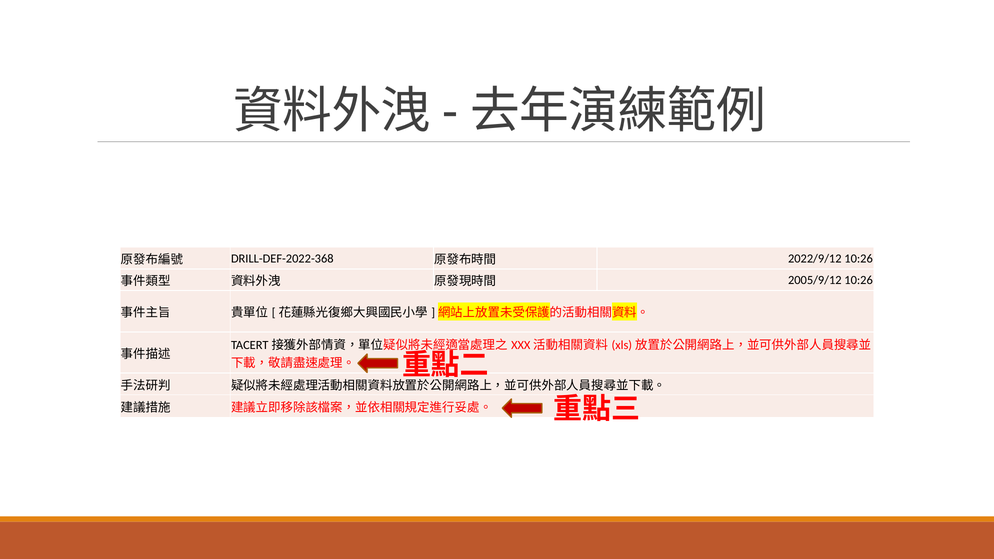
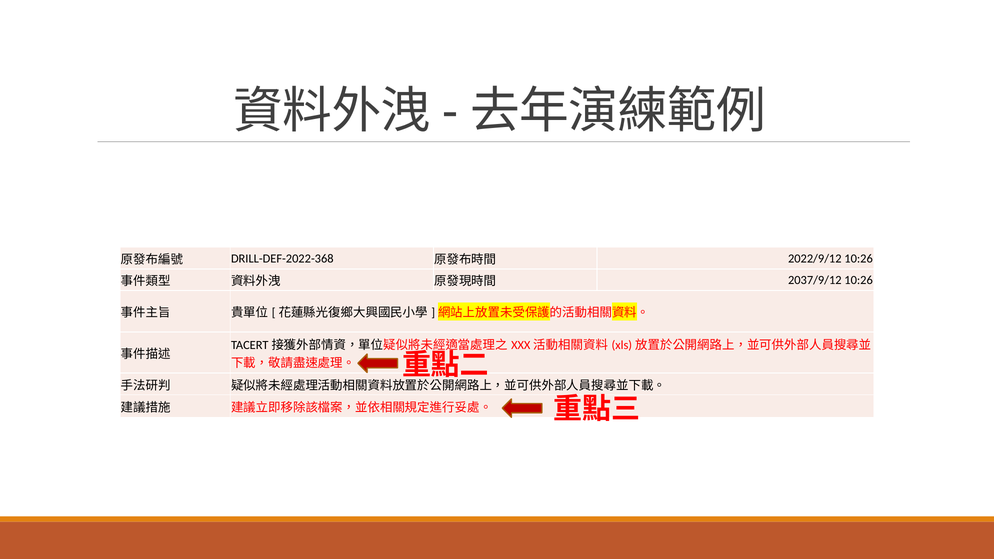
2005/9/12: 2005/9/12 -> 2037/9/12 (815, 280)
